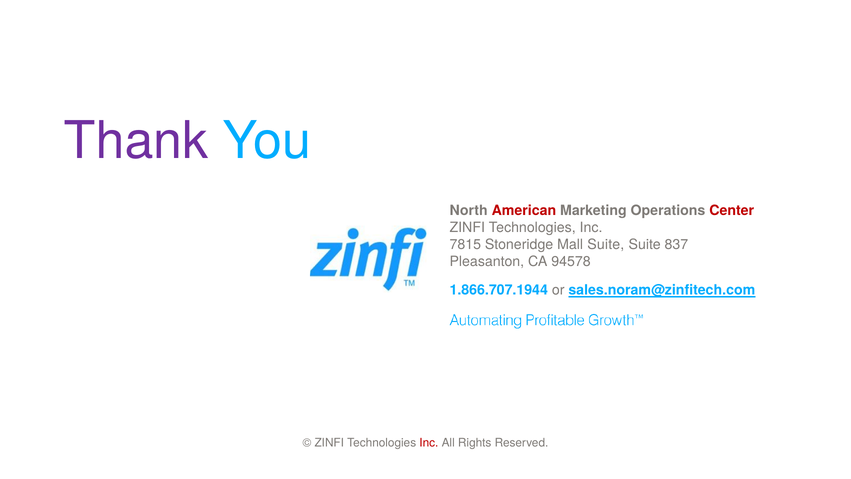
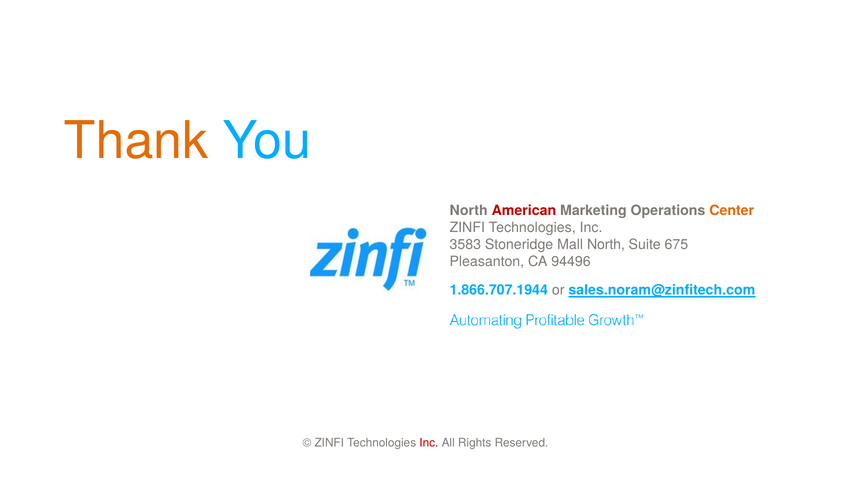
Thank colour: purple -> orange (136, 141)
Center colour: red -> orange (732, 210)
7815: 7815 -> 3583 (465, 244)
Mall Suite: Suite -> North (606, 244)
837: 837 -> 675 (676, 244)
94578: 94578 -> 94496 (571, 261)
